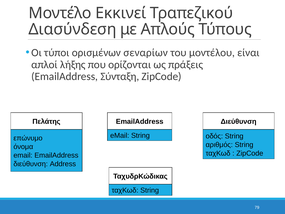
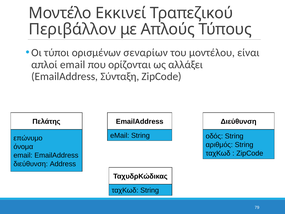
Διασύνδεση: Διασύνδεση -> Περιβάλλον (72, 29)
απλοί λήξης: λήξης -> email (73, 64)
πράξεις: πράξεις -> αλλάξει (186, 64)
